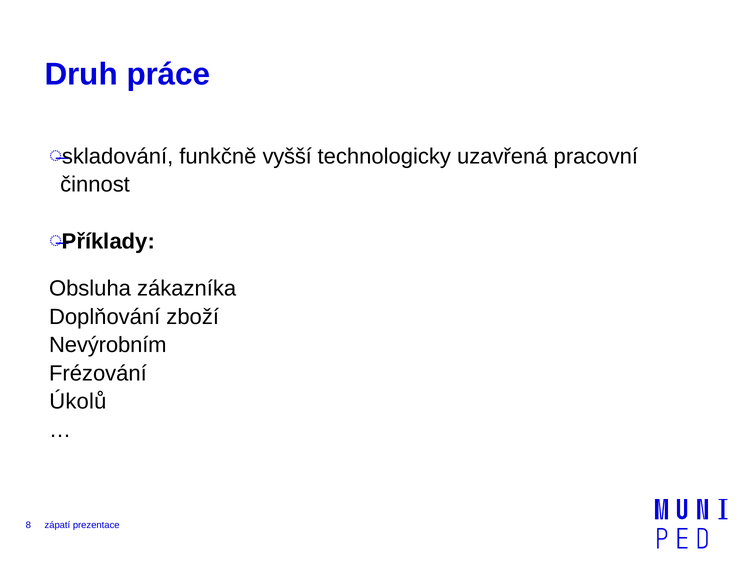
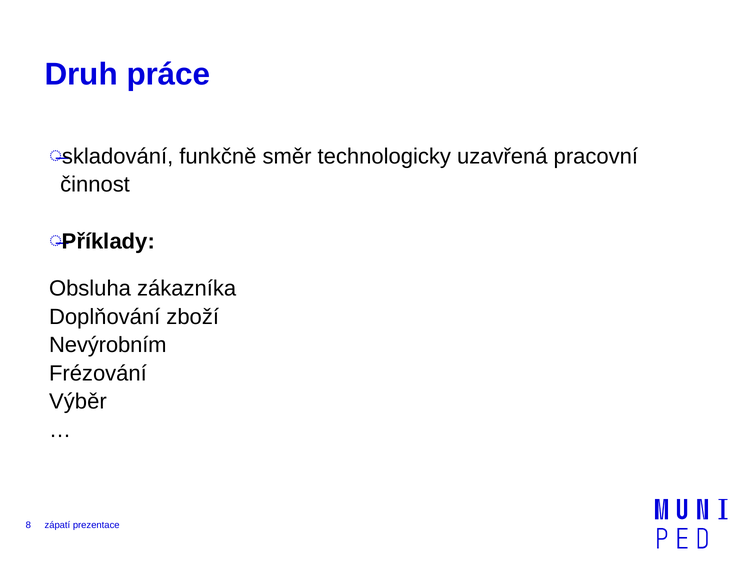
vyšší: vyšší -> směr (287, 156)
Úkolů: Úkolů -> Výběr (78, 402)
